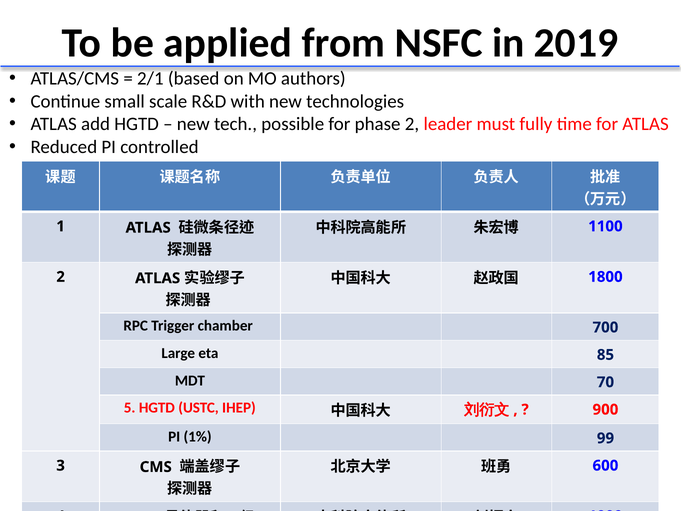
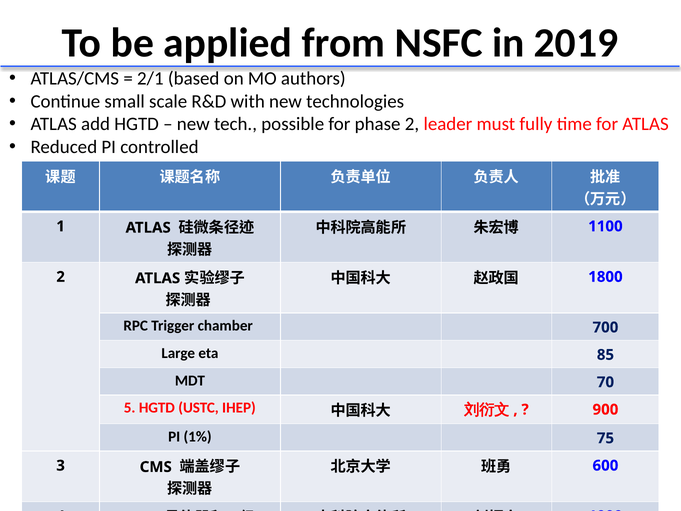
99: 99 -> 75 (605, 438)
